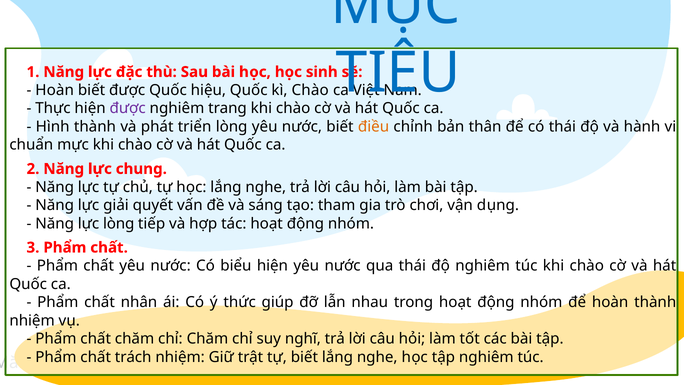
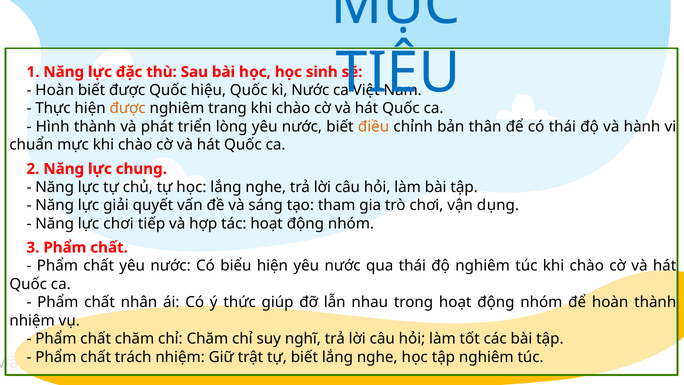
kì Chào: Chào -> Nước (310, 90)
được colour: purple -> orange (128, 108)
lực lòng: lòng -> chơi (119, 223)
